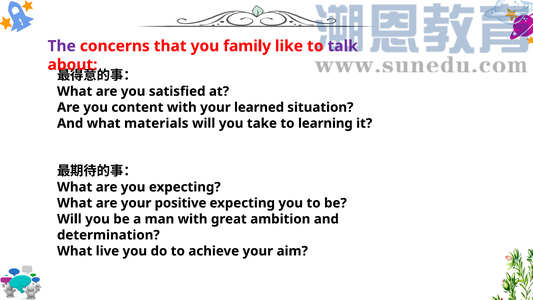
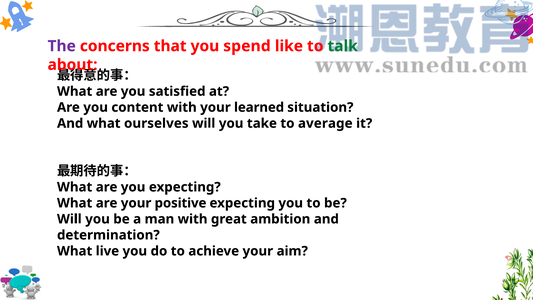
family: family -> spend (247, 46)
talk colour: purple -> green (343, 46)
materials: materials -> ourselves (156, 123)
learning: learning -> average (325, 123)
